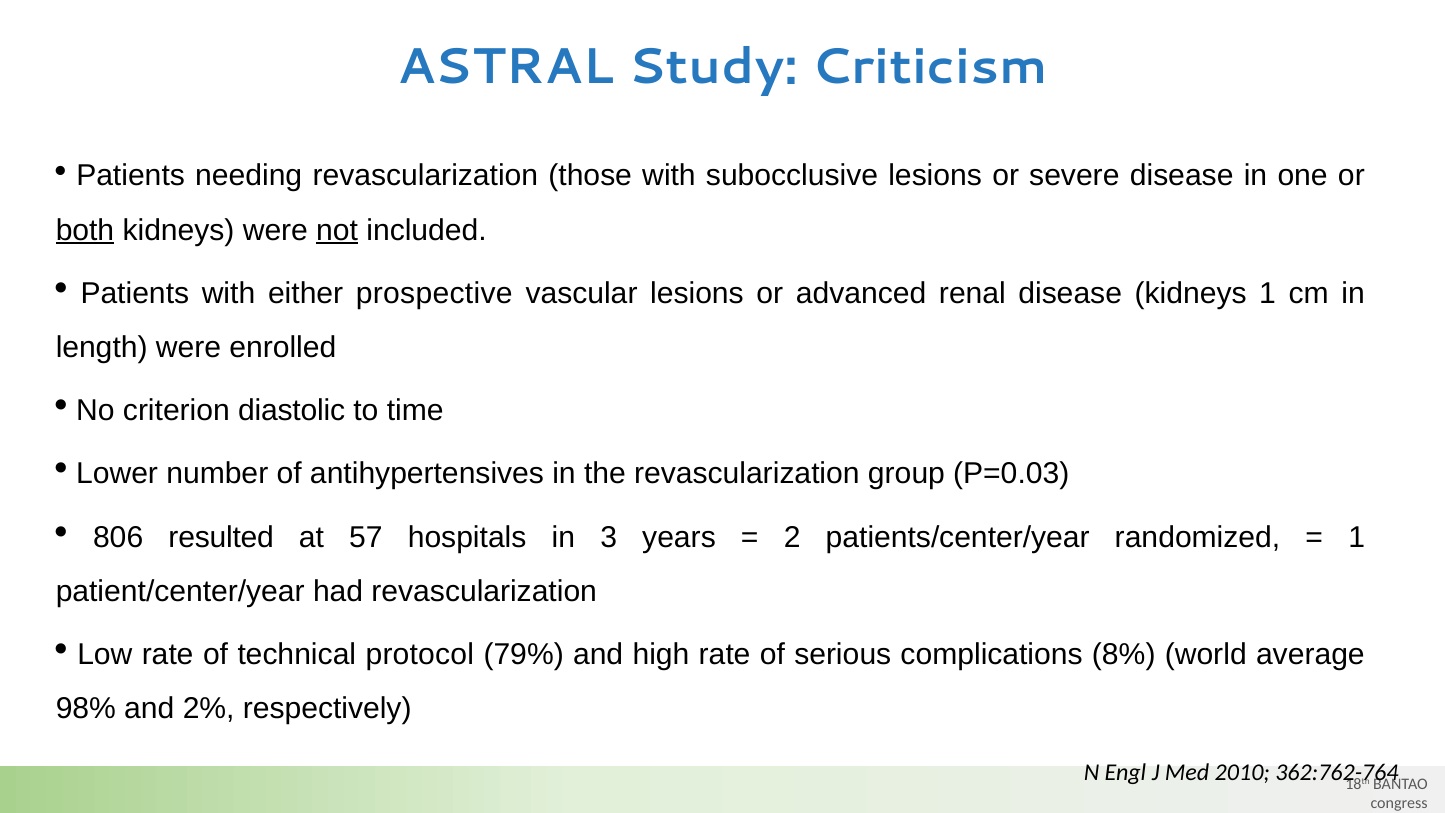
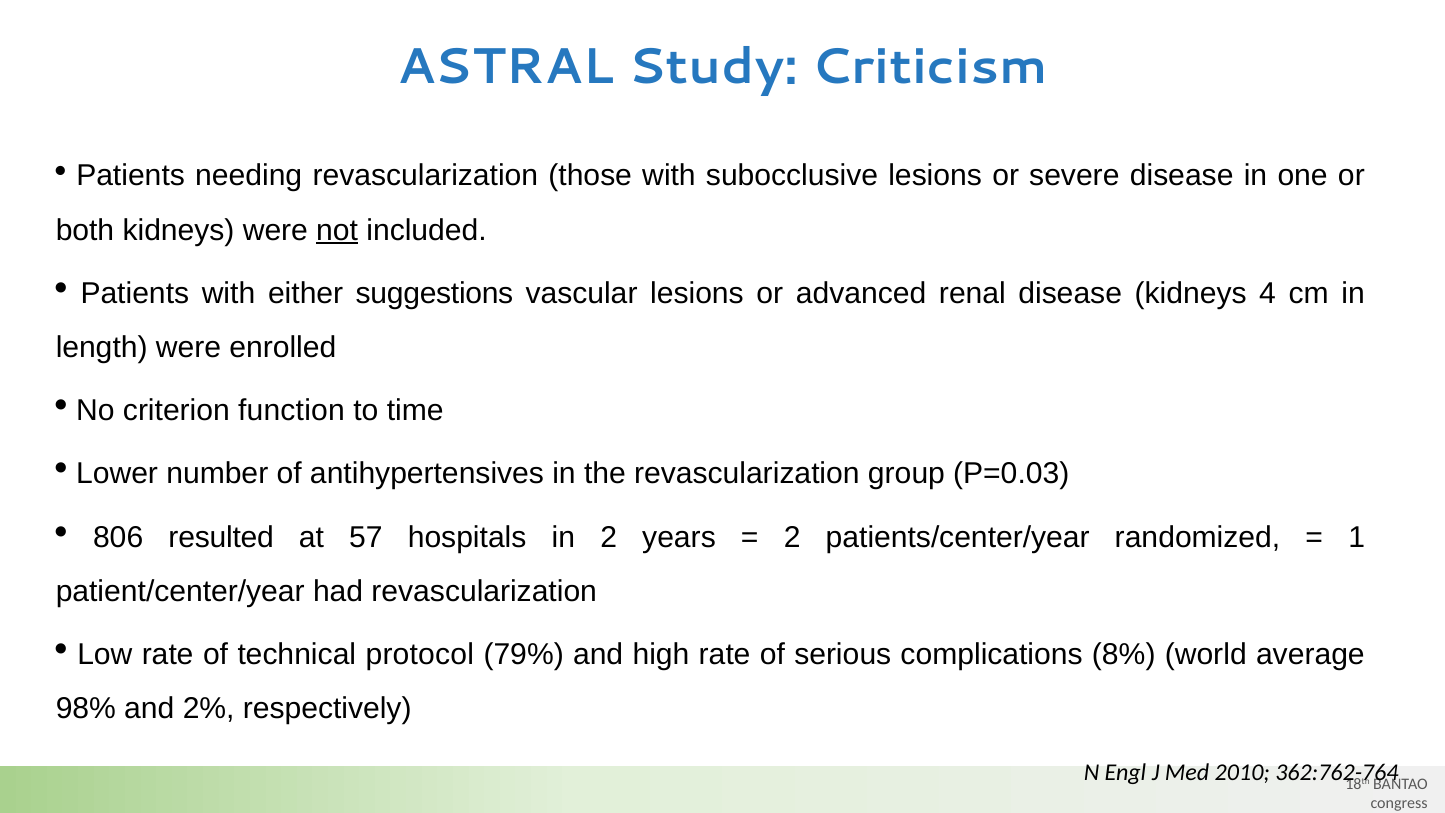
both underline: present -> none (85, 230)
prospective: prospective -> suggestions (435, 293)
kidneys 1: 1 -> 4 (1267, 293)
diastolic: diastolic -> function (291, 411)
in 3: 3 -> 2 (609, 537)
